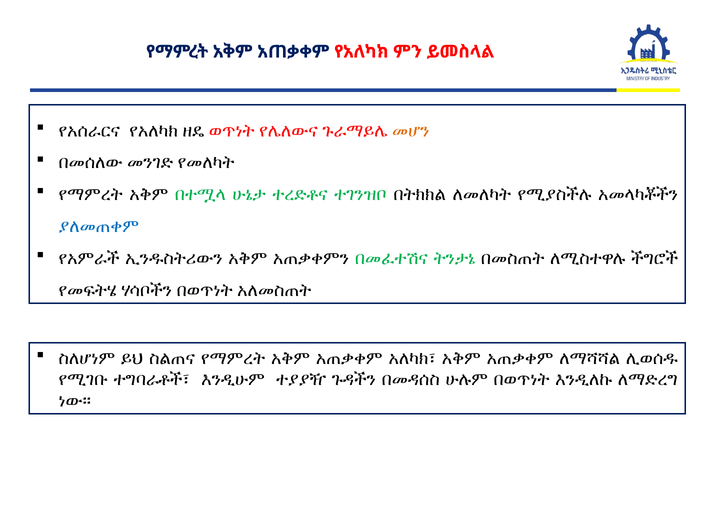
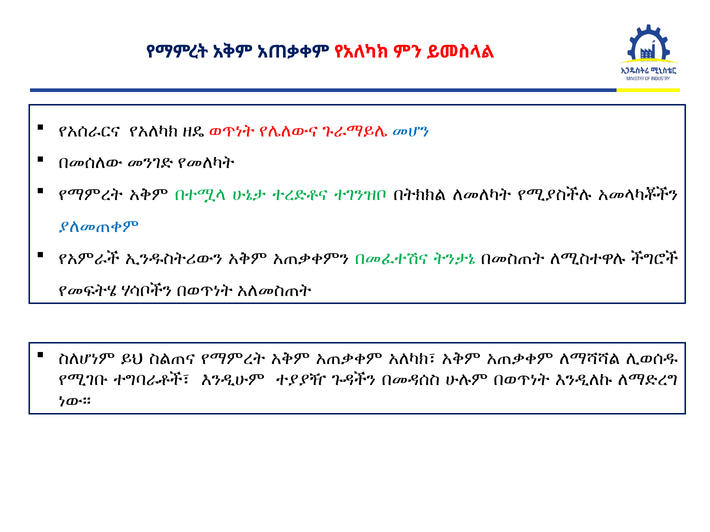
መሆን colour: orange -> blue (411, 131)
